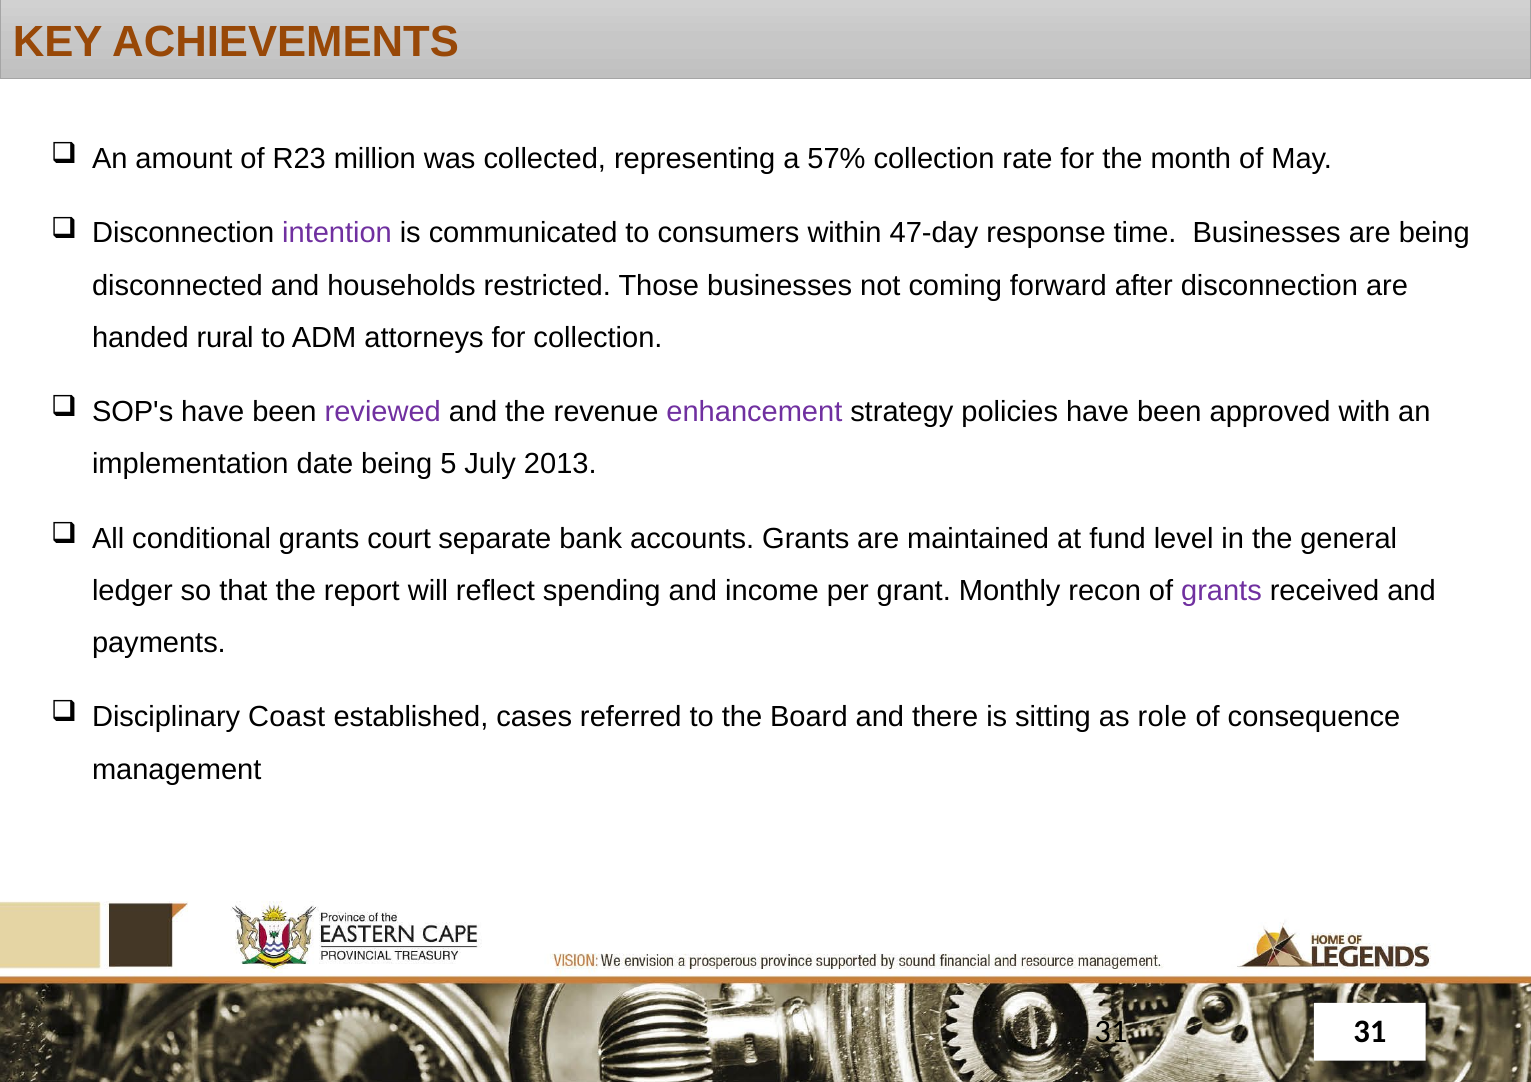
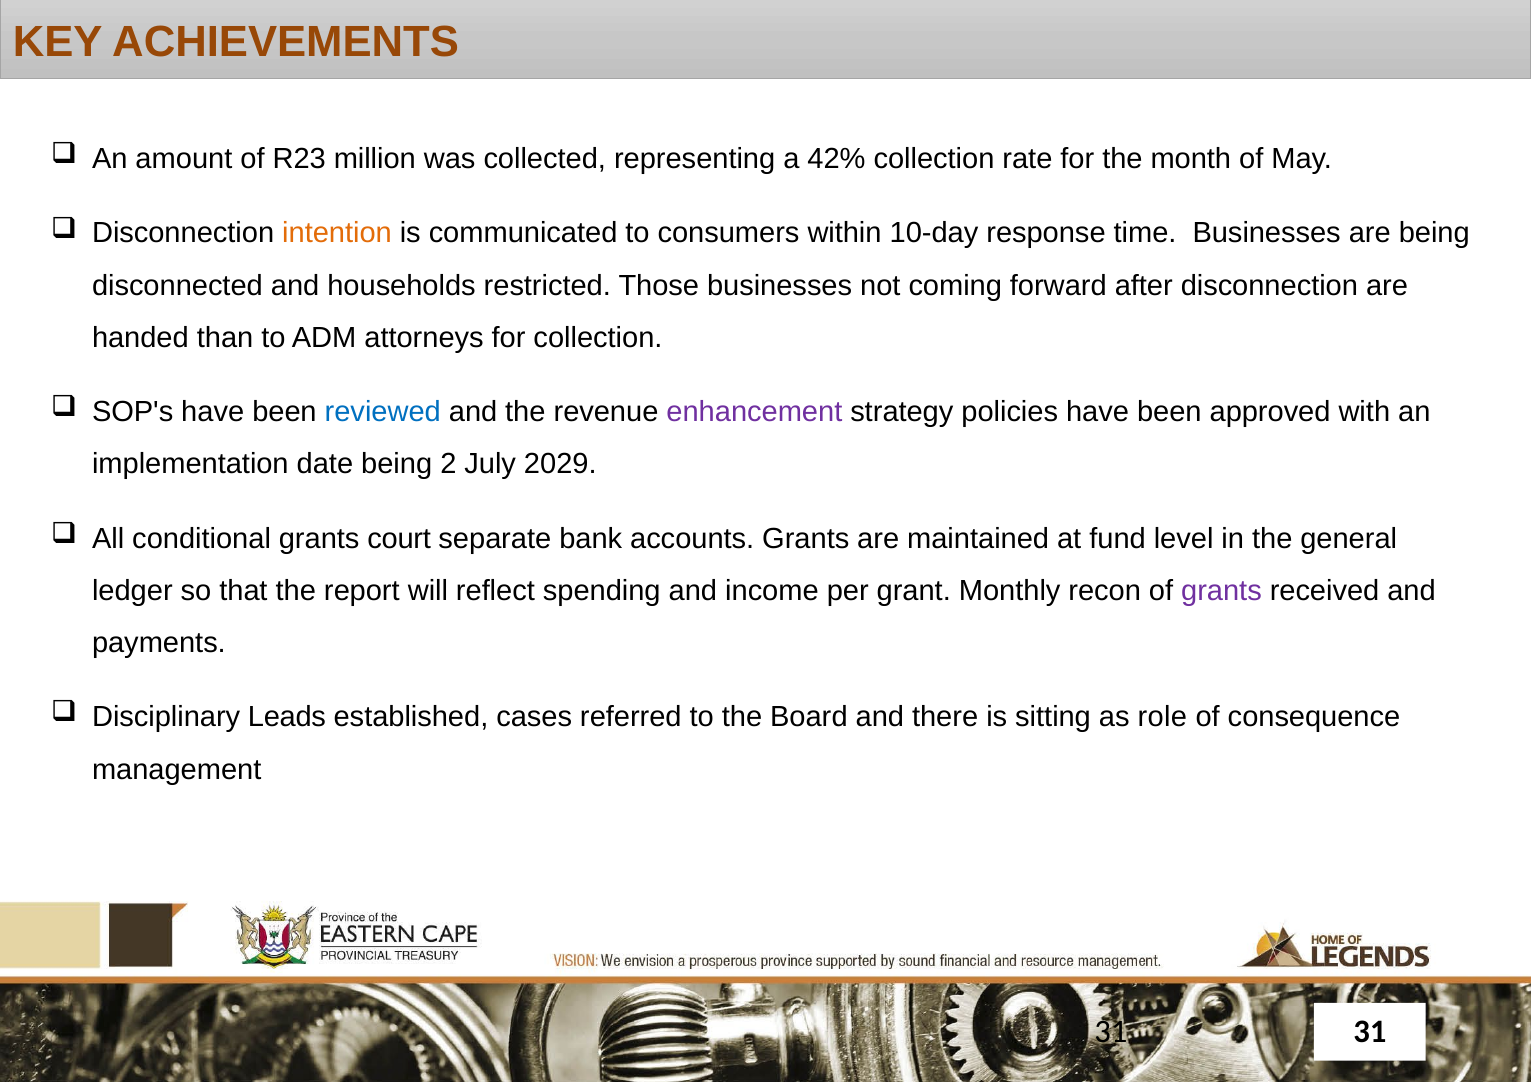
57%: 57% -> 42% (837, 159)
intention colour: purple -> orange (337, 233)
47-day: 47-day -> 10-day (934, 233)
rural: rural -> than (225, 338)
reviewed colour: purple -> blue (383, 412)
5: 5 -> 2 (448, 465)
2013: 2013 -> 2029 (560, 465)
Coast: Coast -> Leads (287, 718)
